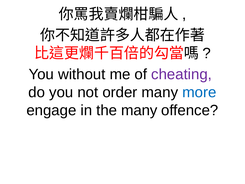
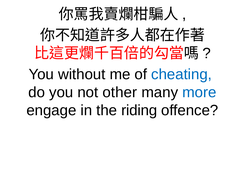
cheating colour: purple -> blue (182, 74)
order: order -> other (120, 92)
the many: many -> riding (139, 110)
